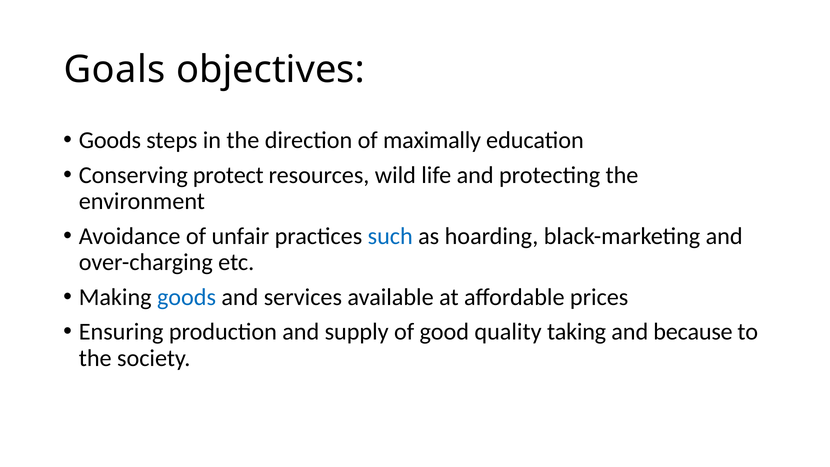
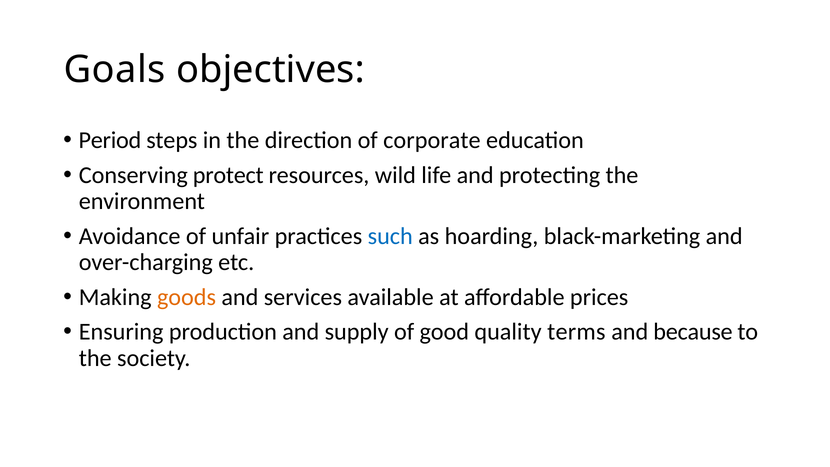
Goods: Goods -> Period (110, 140)
maximally: maximally -> corporate (432, 140)
goods colour: blue -> orange (186, 297)
taking: taking -> terms (576, 332)
